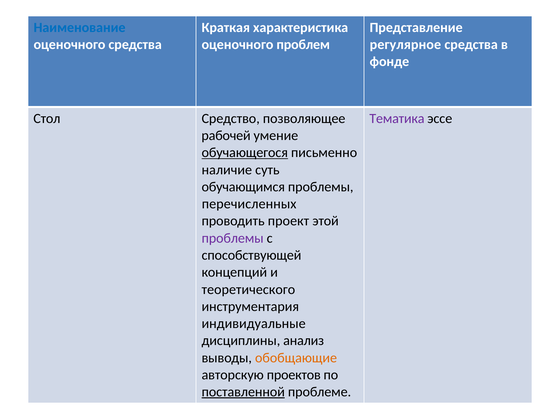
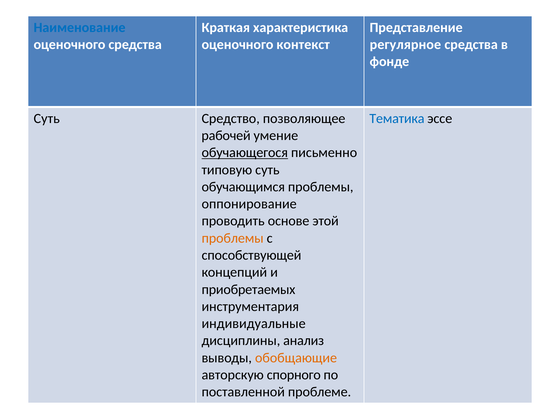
проблем: проблем -> контекст (303, 45)
Стол: Стол -> Суть (47, 119)
Тематика colour: purple -> blue (397, 119)
наличие: наличие -> типовую (227, 170)
перечисленных: перечисленных -> оппонирование (249, 204)
проект: проект -> основе (289, 221)
проблемы colour: purple -> orange (233, 238)
теоретического: теоретического -> приобретаемых (248, 289)
проектов: проектов -> спорного (294, 375)
поставленной underline: present -> none (243, 392)
